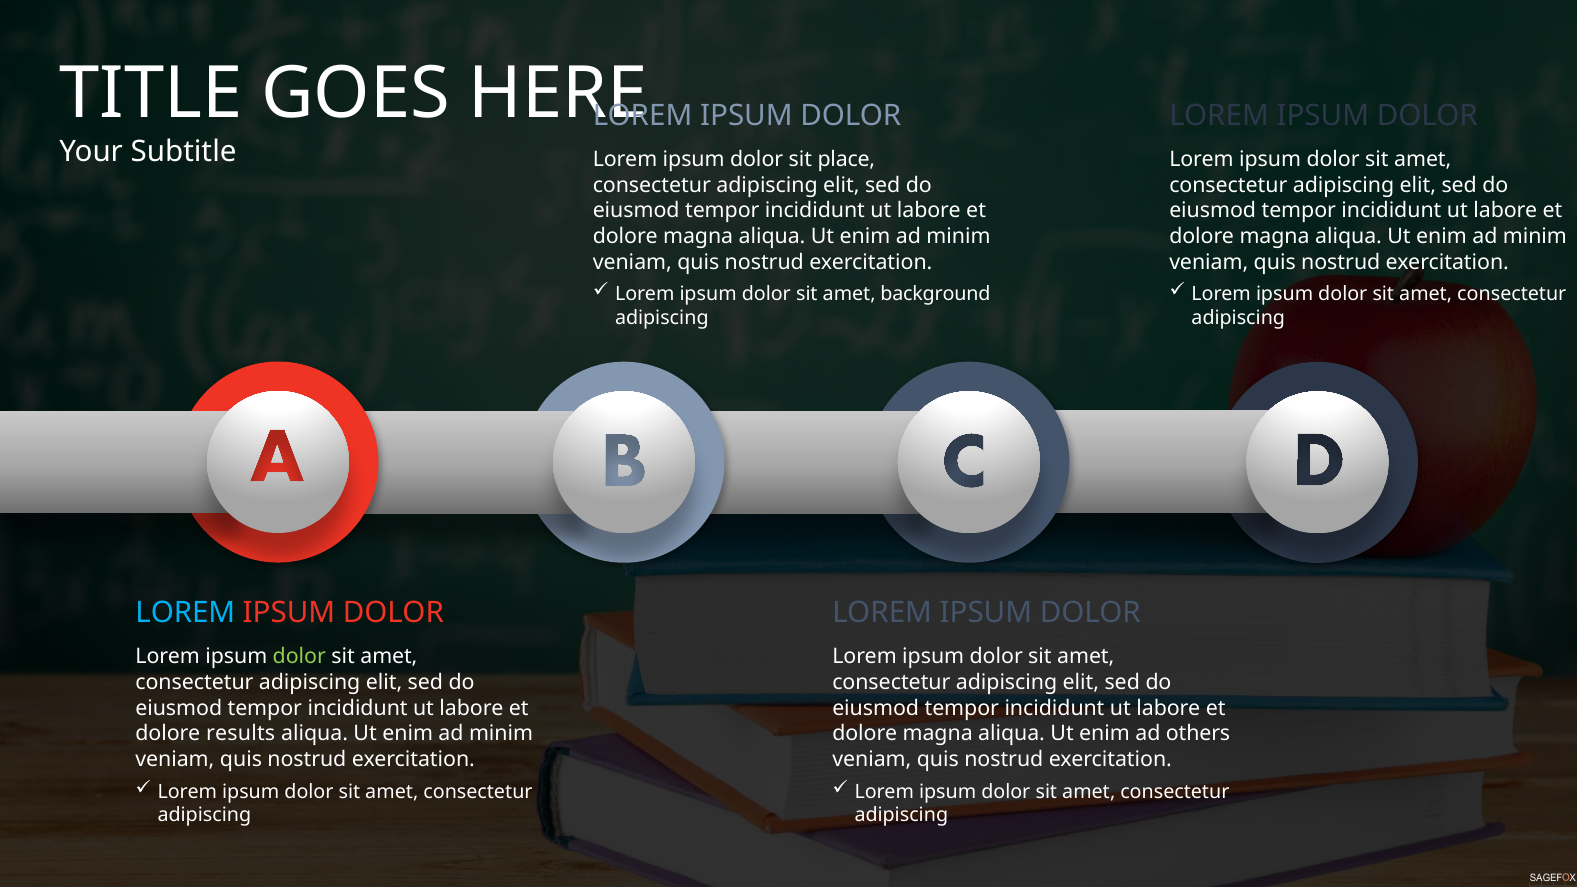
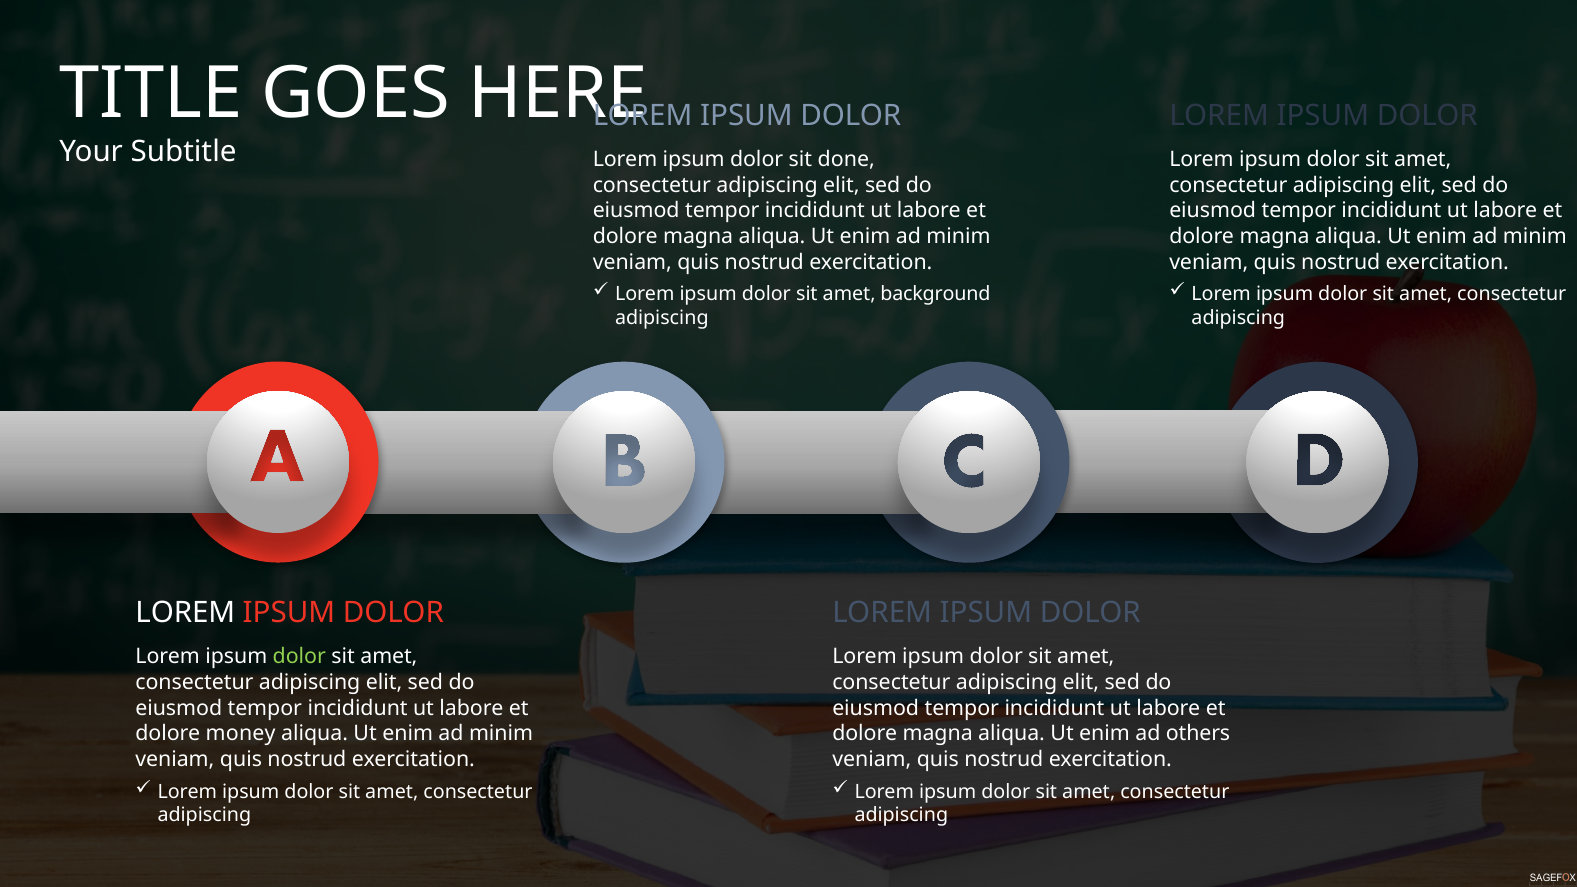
place: place -> done (846, 159)
LOREM colour: light blue -> white (185, 613)
results: results -> money (241, 734)
